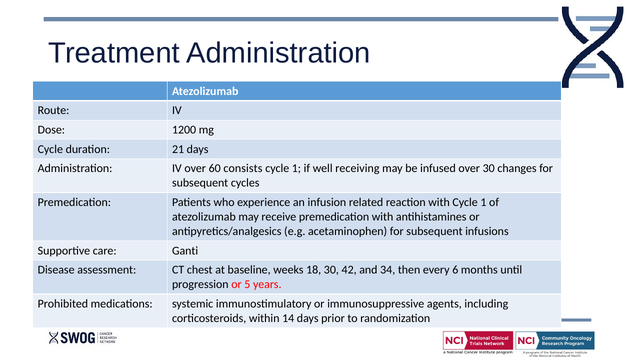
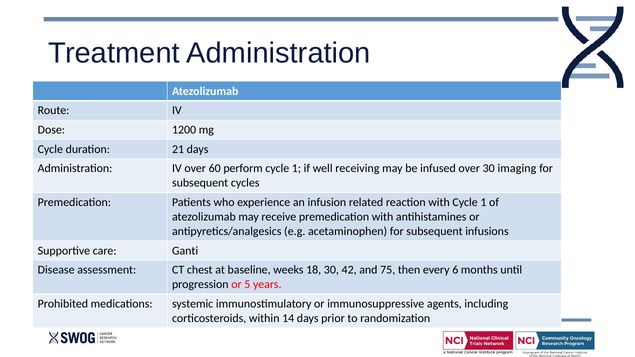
consists: consists -> perform (243, 169)
changes: changes -> imaging (517, 169)
34: 34 -> 75 (388, 270)
